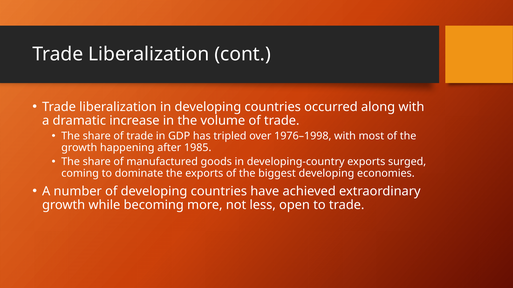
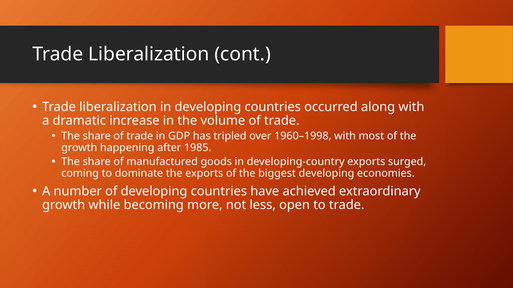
1976–1998: 1976–1998 -> 1960–1998 (303, 136)
